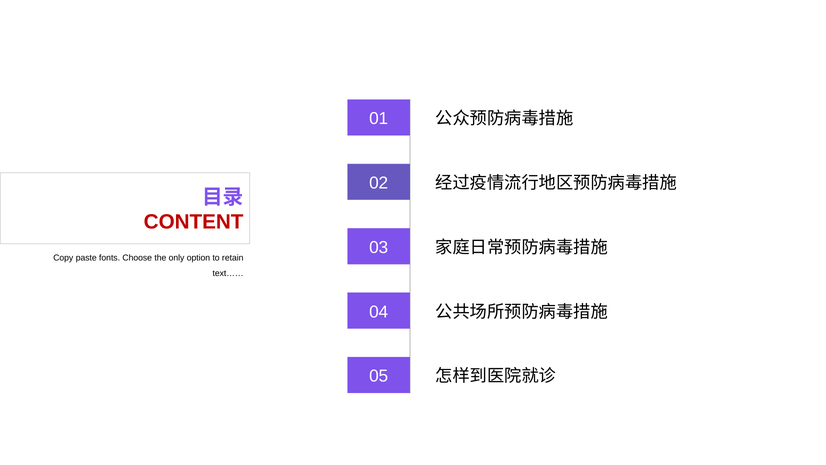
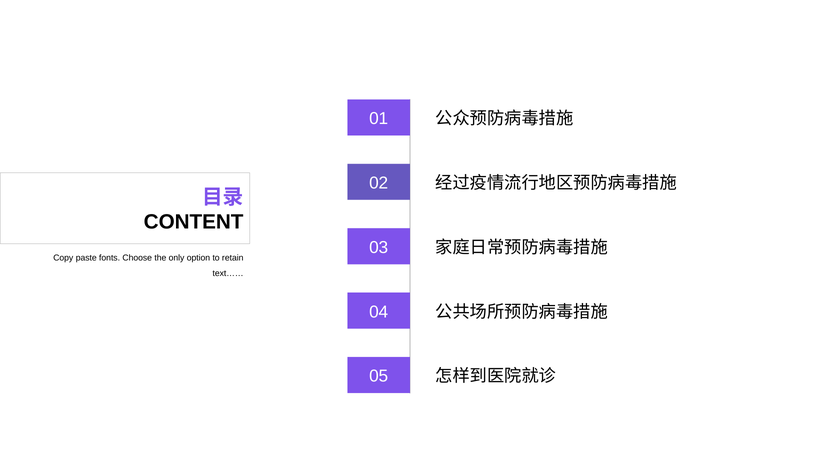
CONTENT colour: red -> black (194, 222)
